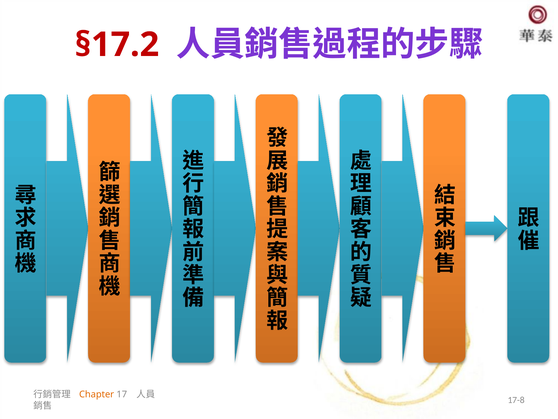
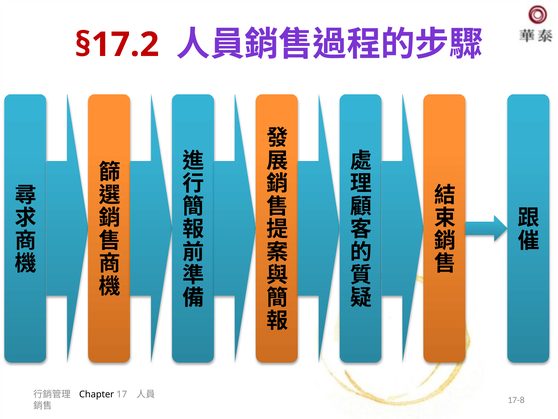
Chapter colour: orange -> black (97, 394)
